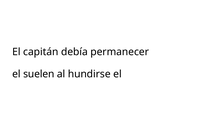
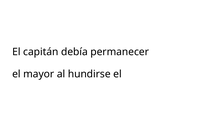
suelen: suelen -> mayor (39, 74)
